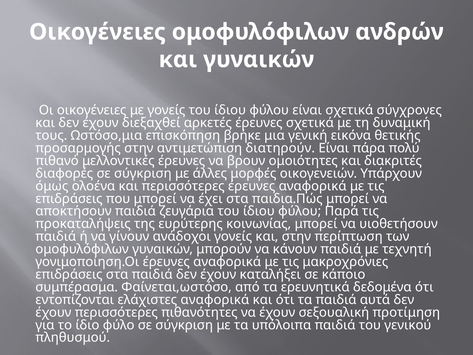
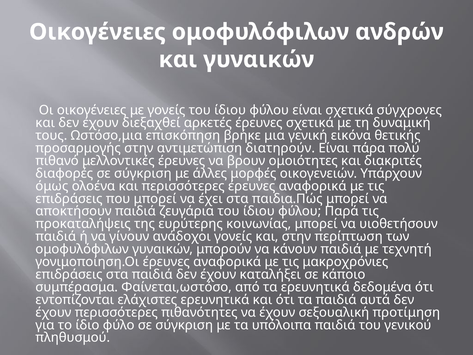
ελάχιστες αναφορικά: αναφορικά -> ερευνητικά (215, 300)
